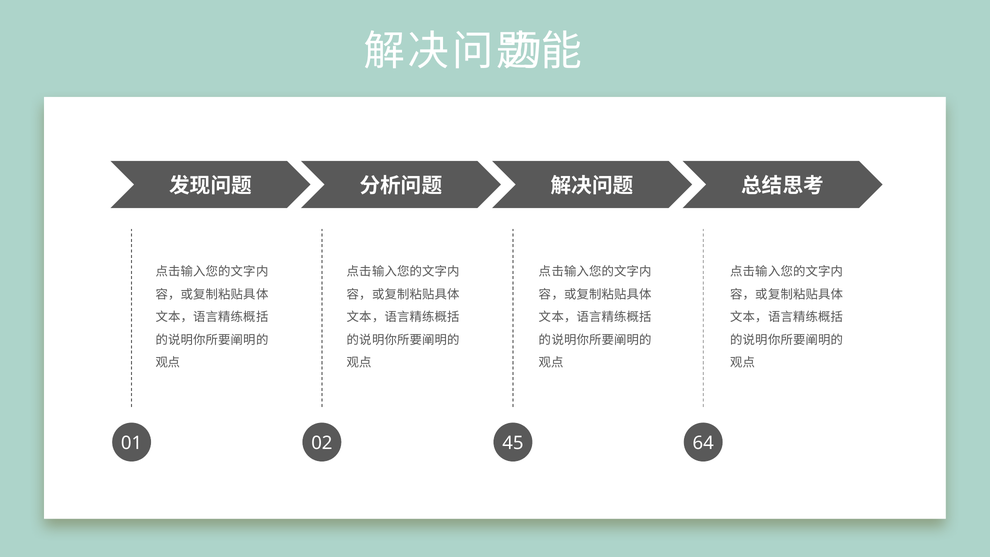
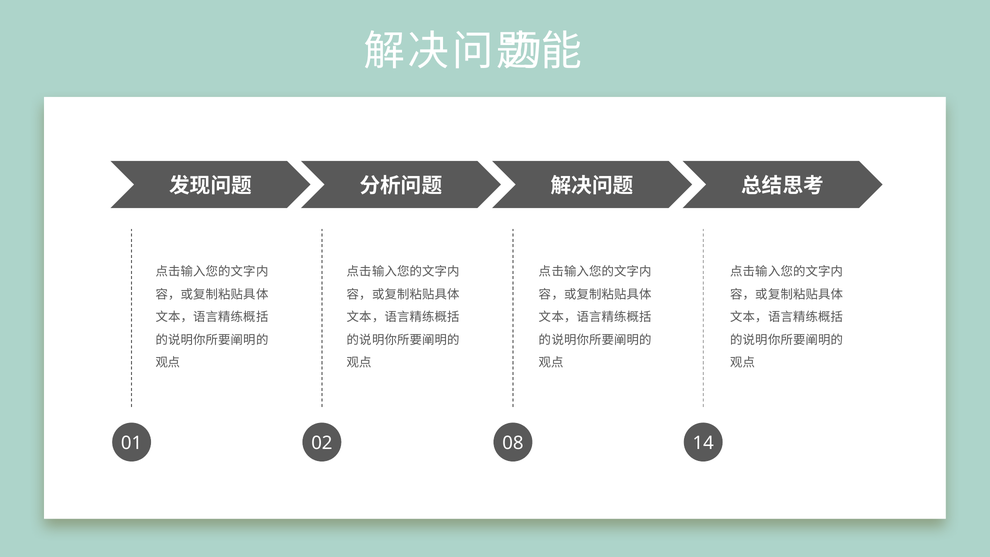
45: 45 -> 08 (513, 443)
64: 64 -> 14 (703, 443)
